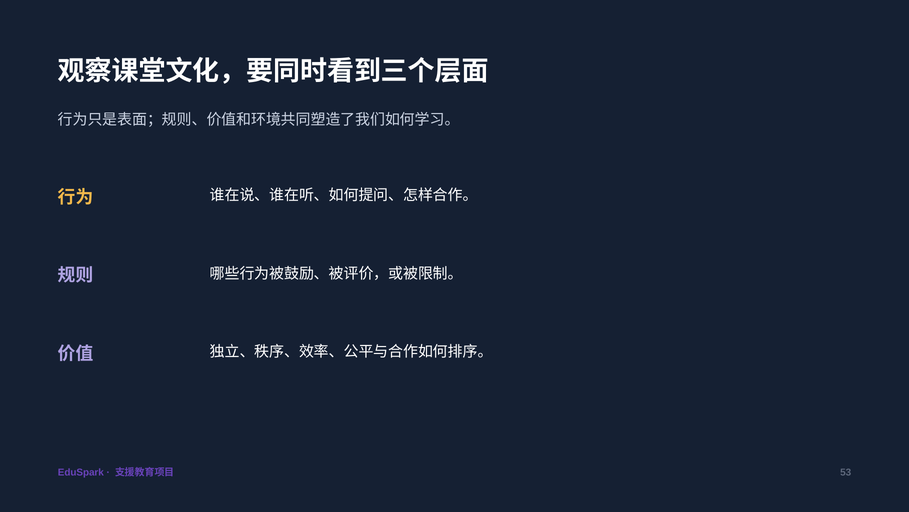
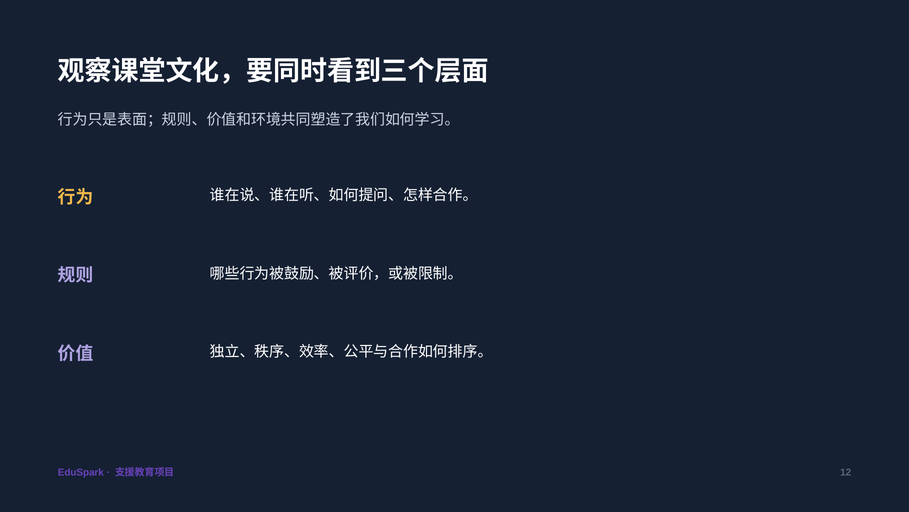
53: 53 -> 12 (846, 472)
